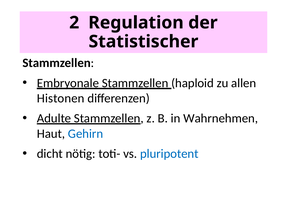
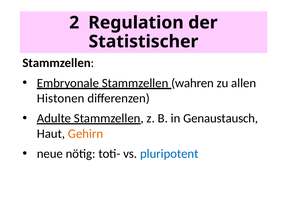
haploid: haploid -> wahren (193, 83)
Wahrnehmen: Wahrnehmen -> Genaustausch (221, 119)
Gehirn colour: blue -> orange (86, 134)
dicht: dicht -> neue (50, 154)
